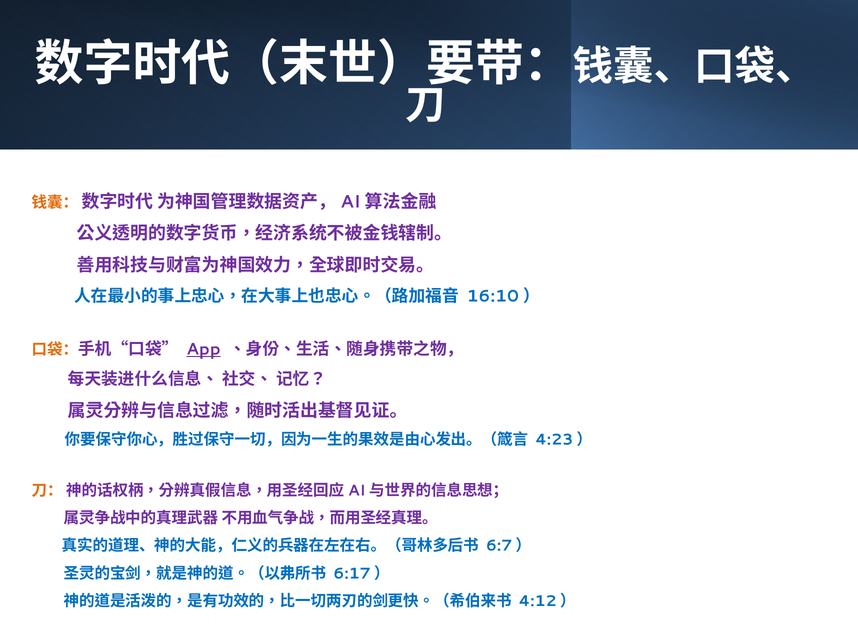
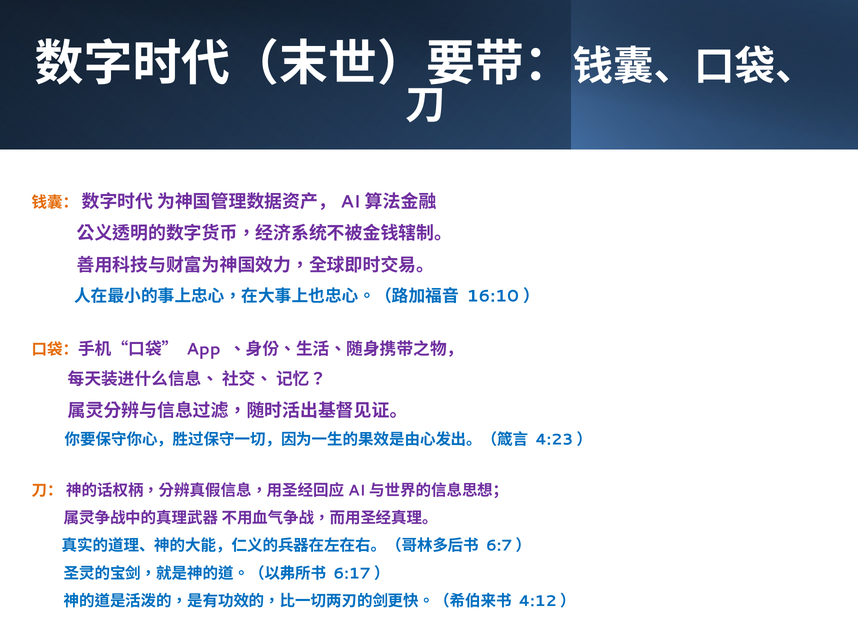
App underline: present -> none (204, 350)
